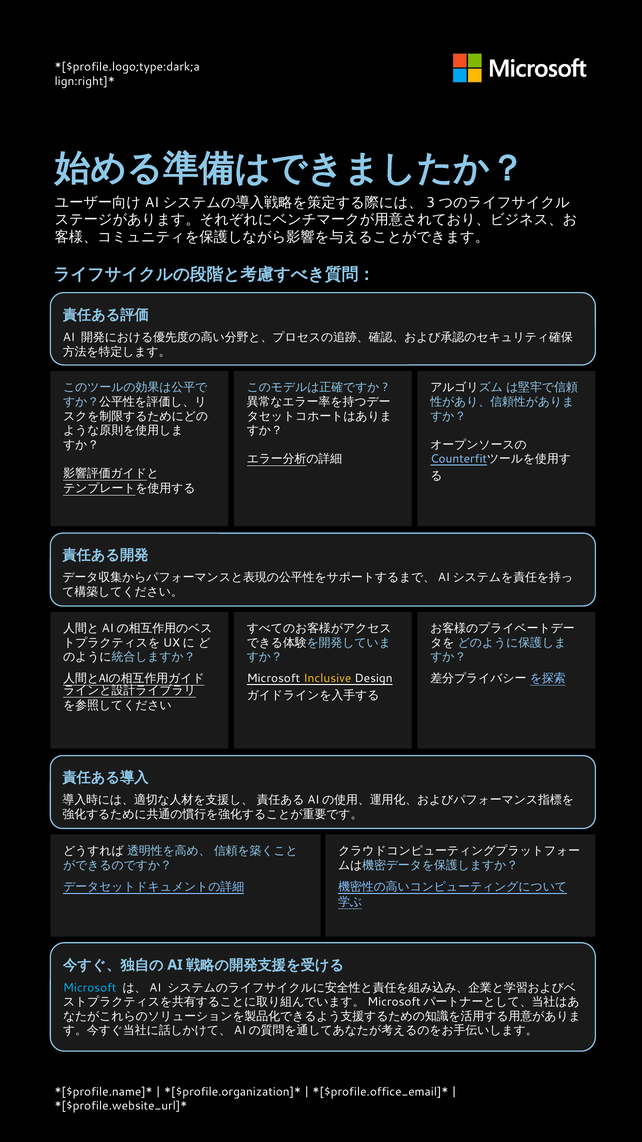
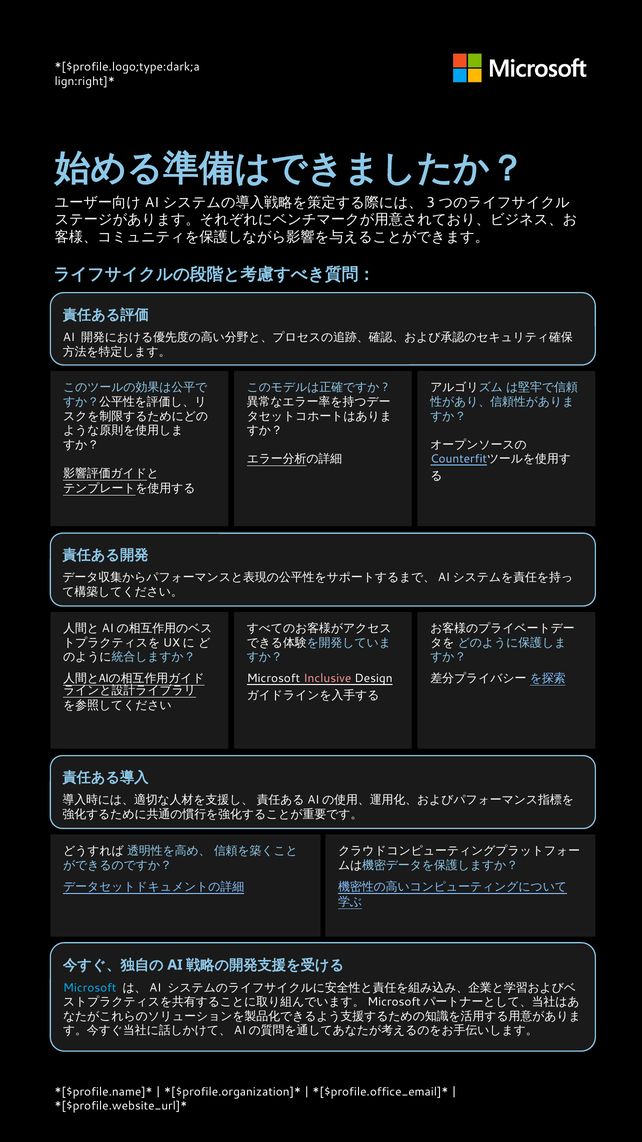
Inclusive colour: yellow -> pink (327, 678)
